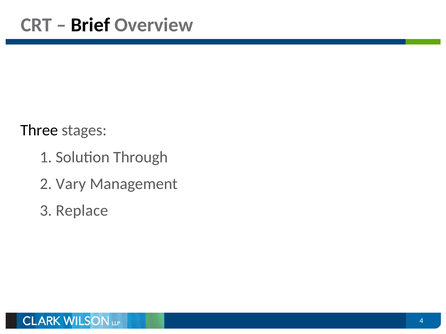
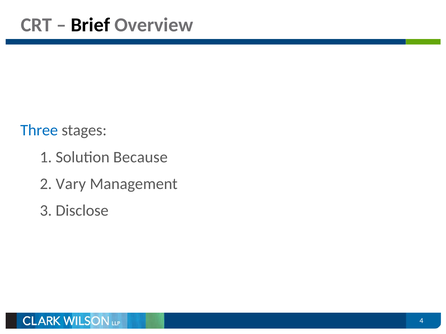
Three colour: black -> blue (39, 131)
Through: Through -> Because (140, 157)
Replace: Replace -> Disclose (82, 211)
